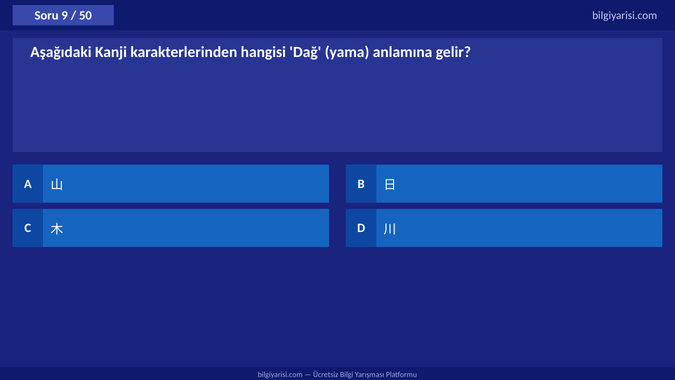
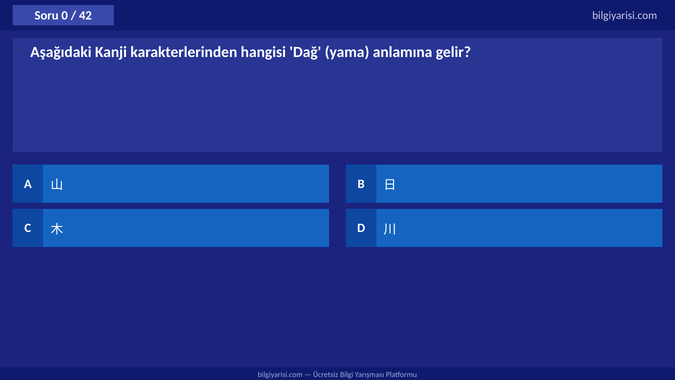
9: 9 -> 0 (65, 15)
50: 50 -> 42 (85, 15)
